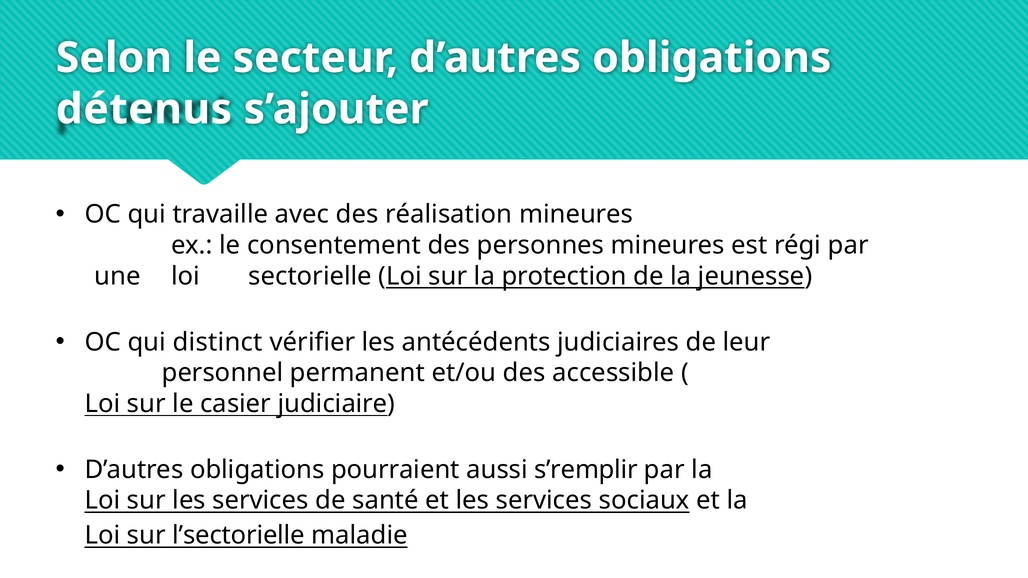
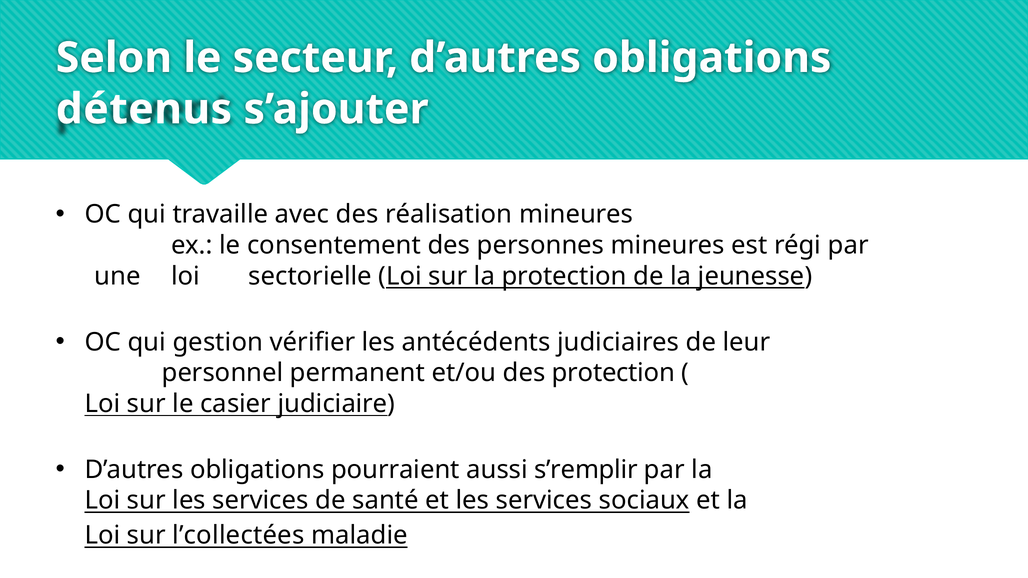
distinct: distinct -> gestion (218, 342)
des accessible: accessible -> protection (613, 373)
l’sectorielle: l’sectorielle -> l’collectées (238, 536)
